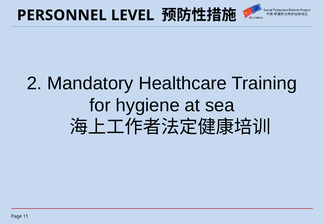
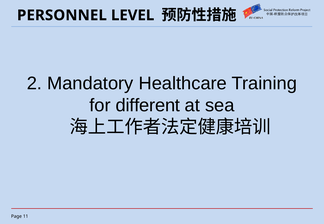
hygiene: hygiene -> different (148, 105)
